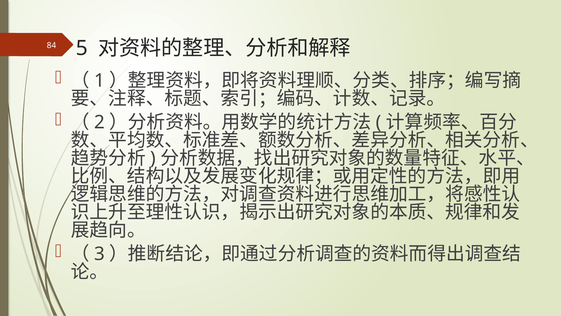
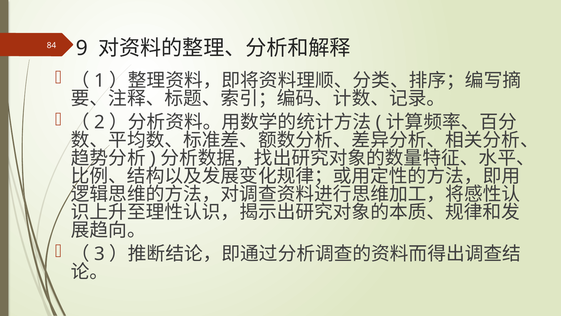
5: 5 -> 9 (82, 48)
